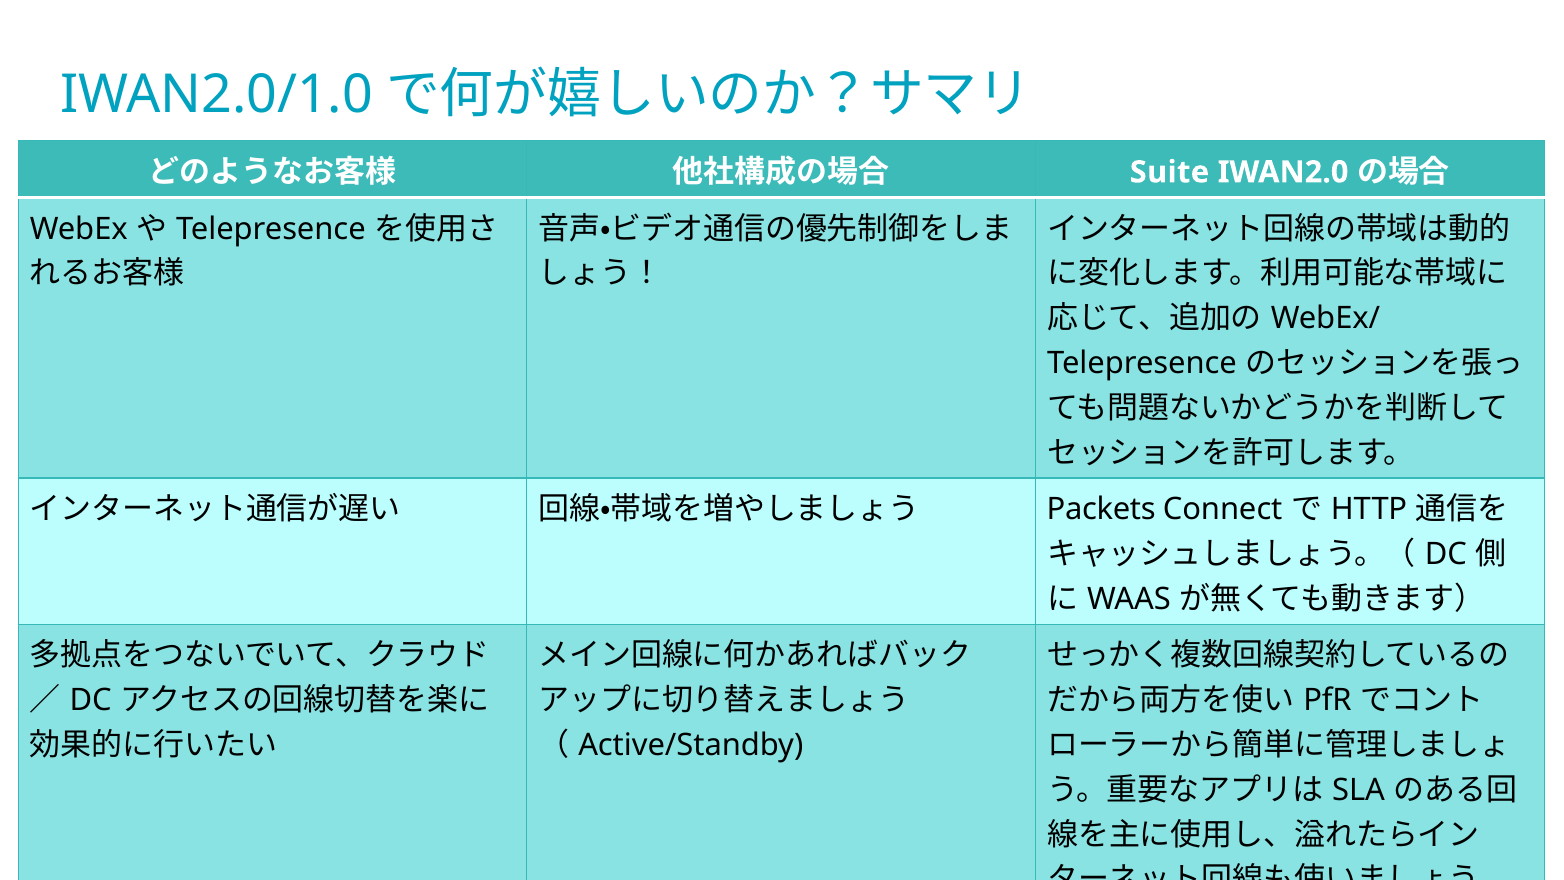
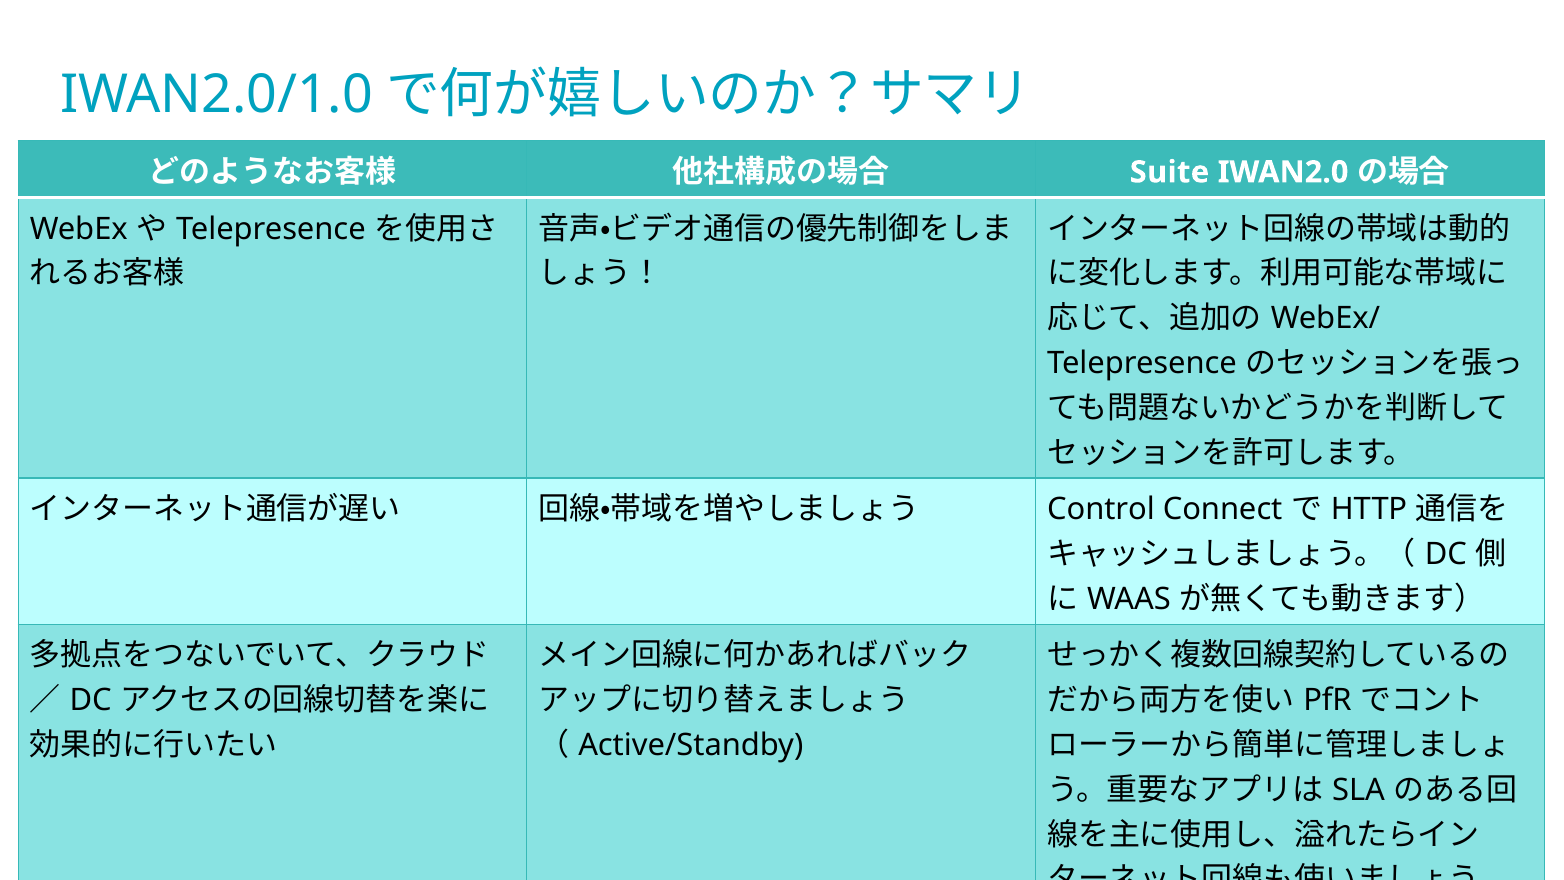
Packets: Packets -> Control (1101, 509)
